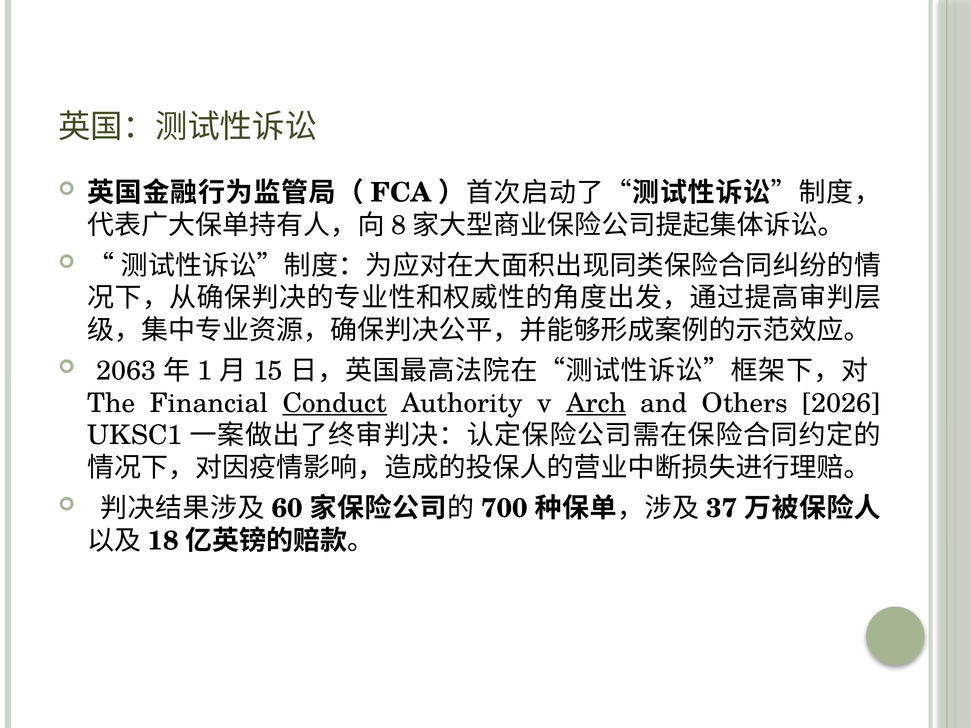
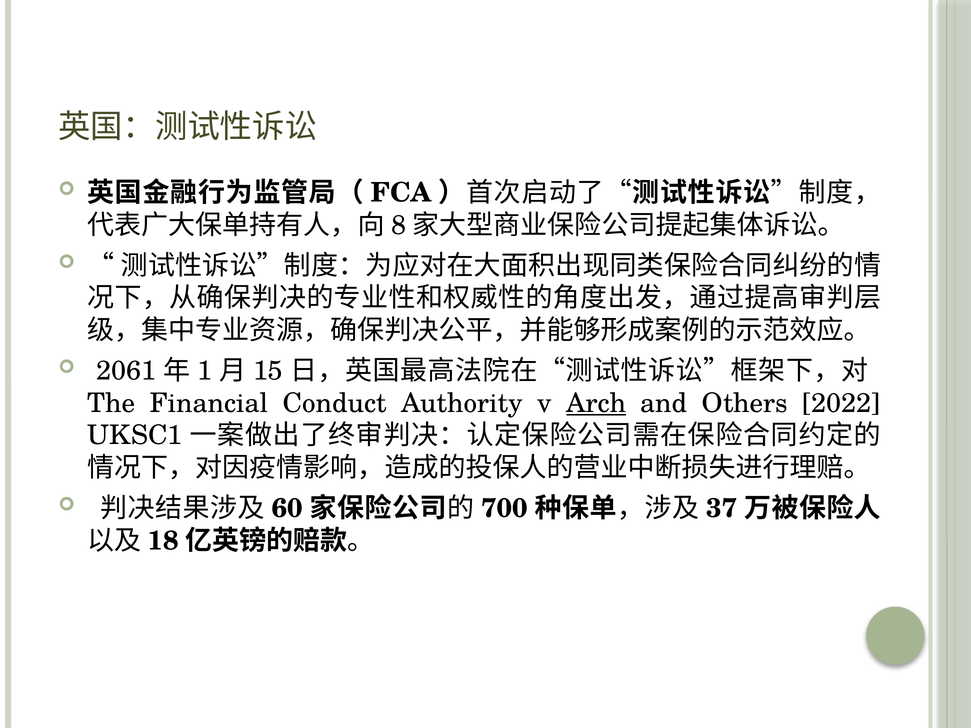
2063: 2063 -> 2061 (126, 371)
Conduct underline: present -> none (335, 403)
2026: 2026 -> 2022 (841, 403)
